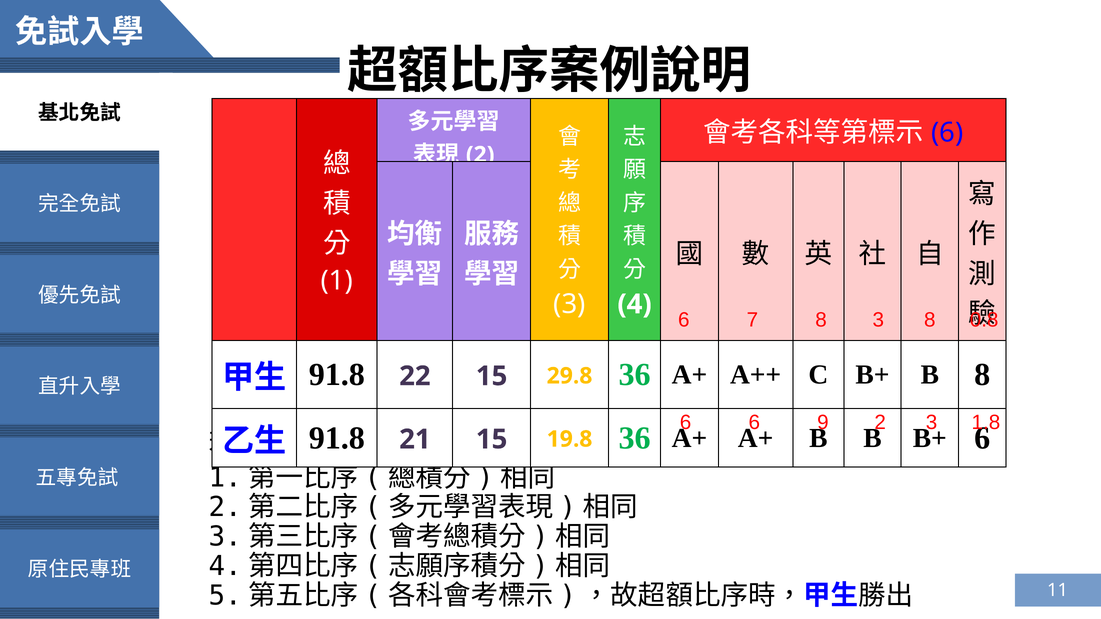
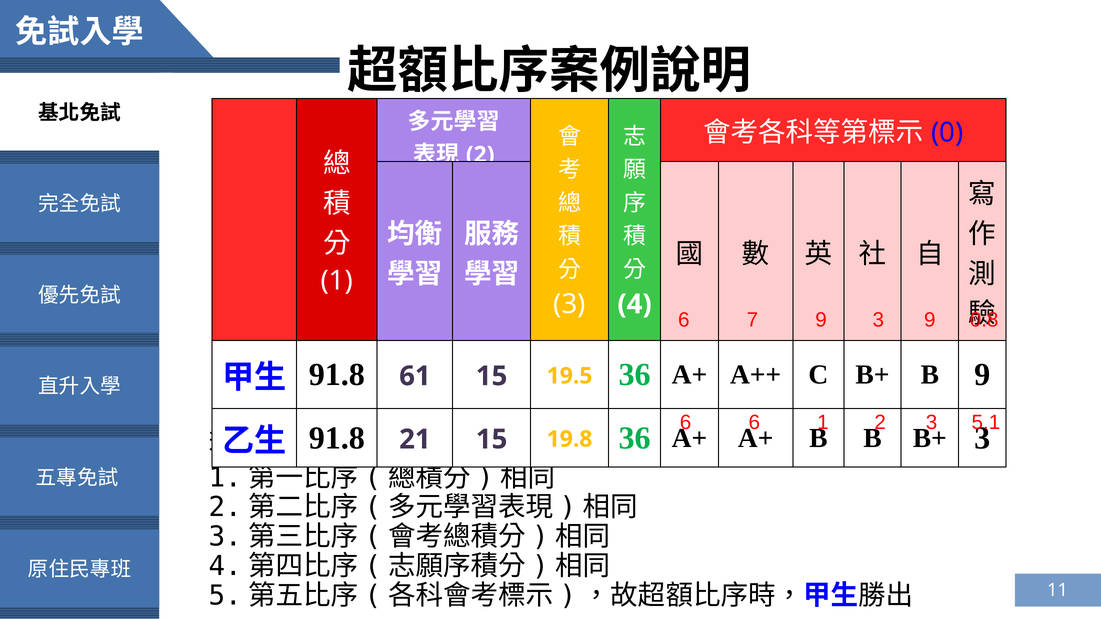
6: 6 -> 0 (947, 133)
7 8: 8 -> 9 (821, 320)
3 8: 8 -> 9 (930, 320)
22: 22 -> 61 (415, 376)
29.8: 29.8 -> 19.5 (570, 376)
B 8: 8 -> 9 (982, 375)
9: 9 -> 1 (823, 422)
1.8: 1.8 -> 5.1 (986, 422)
6: 6 -> 3 (982, 438)
